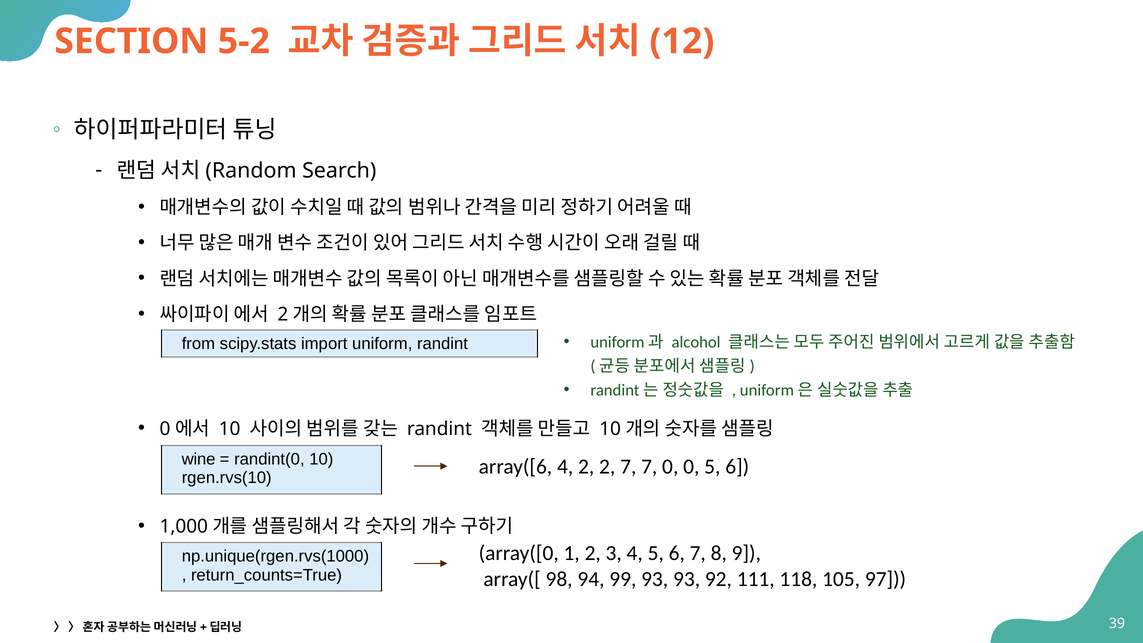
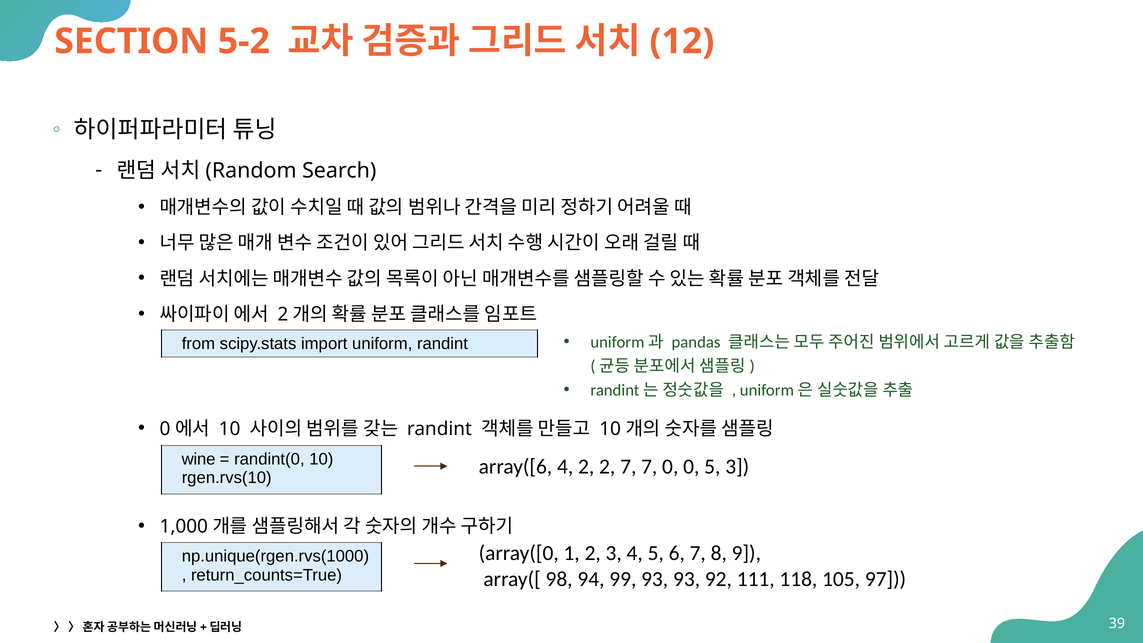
alcohol: alcohol -> pandas (696, 342)
0 5 6: 6 -> 3 (737, 467)
